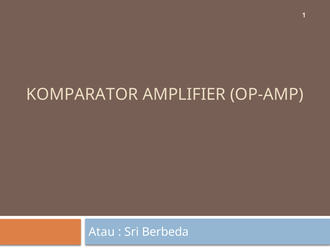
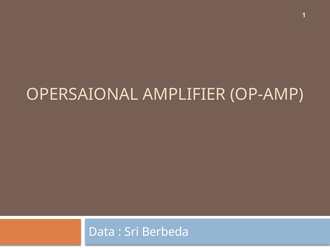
KOMPARATOR: KOMPARATOR -> OPERSAIONAL (82, 94)
Atau: Atau -> Data (102, 232)
